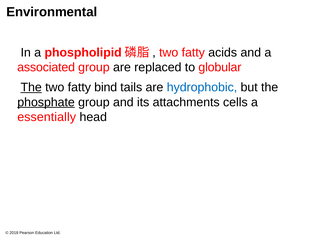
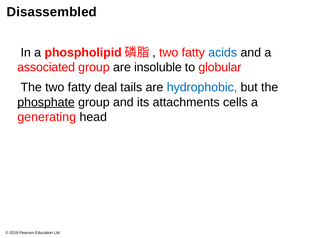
Environmental: Environmental -> Disassembled (52, 12)
acids colour: black -> blue (223, 52)
replaced: replaced -> insoluble (158, 67)
The underline: present -> none (31, 87)
bind: bind -> deal (106, 87)
essentially: essentially -> generating (47, 117)
